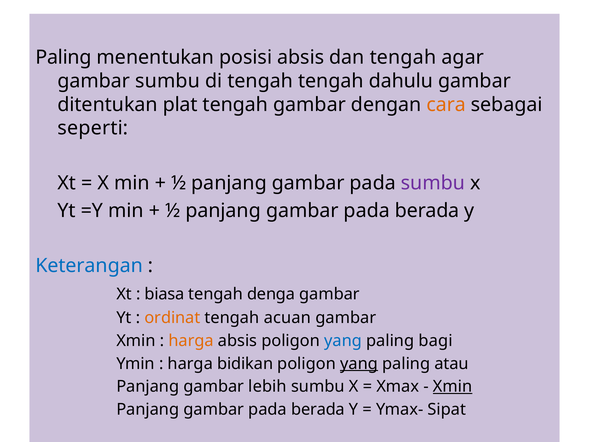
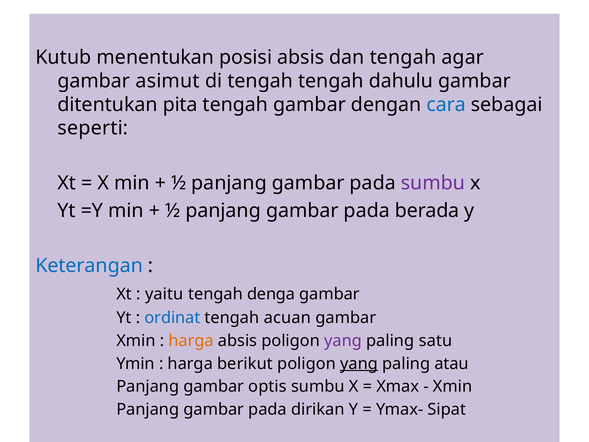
Paling: Paling -> Kutub (63, 57)
gambar sumbu: sumbu -> asimut (168, 81)
plat: plat -> pita (180, 105)
cara colour: orange -> blue (446, 105)
biasa: biasa -> yaitu (164, 294)
ordinat colour: orange -> blue (172, 318)
yang colour: blue -> purple (343, 340)
bagi: bagi -> satu (436, 340)
bidikan: bidikan -> berikut (245, 363)
lebih: lebih -> optis (268, 386)
Xmin underline: present -> none (453, 386)
berada: berada -> dirikan (318, 409)
